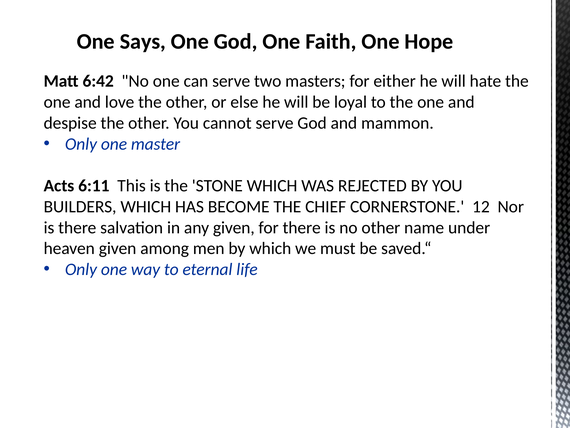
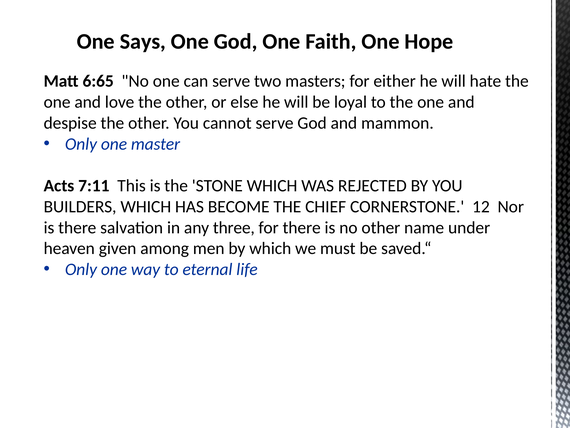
6:42: 6:42 -> 6:65 (98, 81)
6:11: 6:11 -> 7:11 (94, 186)
any given: given -> three (234, 227)
